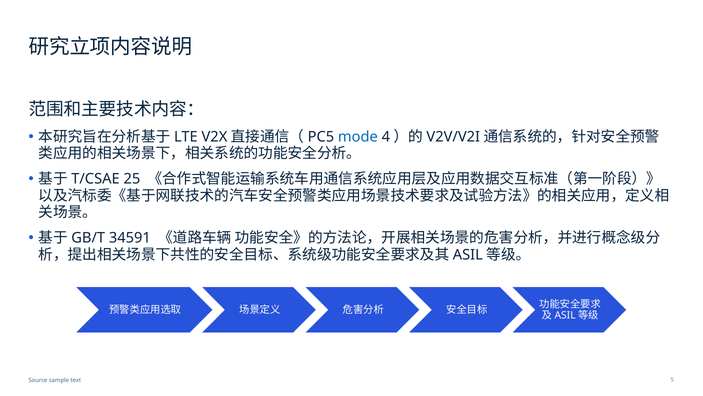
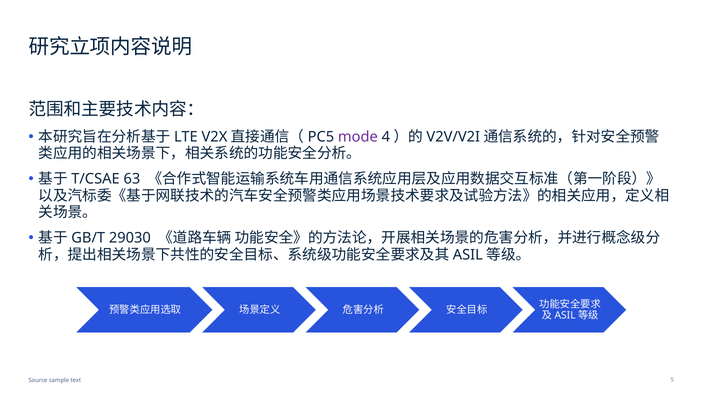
mode colour: blue -> purple (358, 136)
25: 25 -> 63 (132, 179)
34591: 34591 -> 29030 (130, 238)
